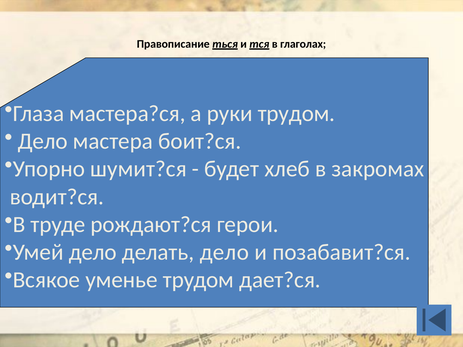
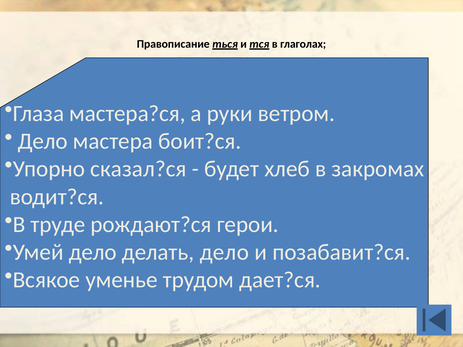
руки трудом: трудом -> ветром (296, 114)
шумит?ся: шумит?ся -> сказал?ся (138, 169)
